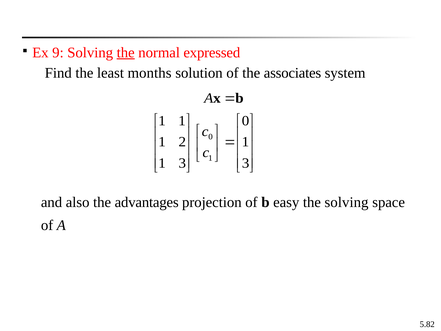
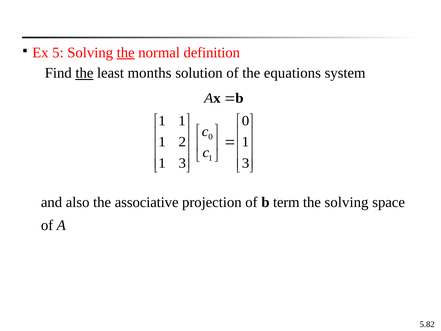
9: 9 -> 5 (58, 52)
expressed: expressed -> definition (212, 52)
the underline: none -> present (84, 73)
associates: associates -> equations (292, 73)
advantages: advantages -> associative (147, 202)
easy: easy -> term (286, 202)
